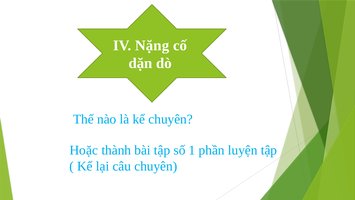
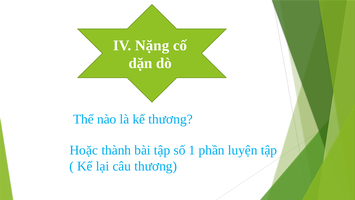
kể chuyên: chuyên -> thương (171, 119)
câu chuyên: chuyên -> thương (156, 166)
